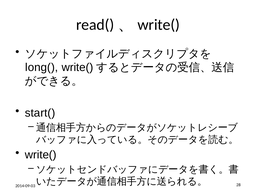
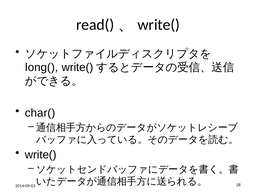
start(: start( -> char( (40, 113)
